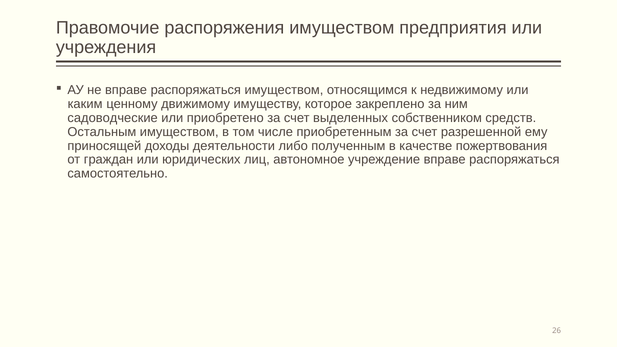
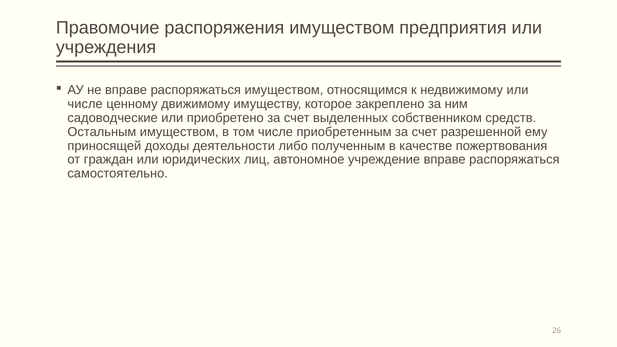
каким: каким -> числе (85, 104)
